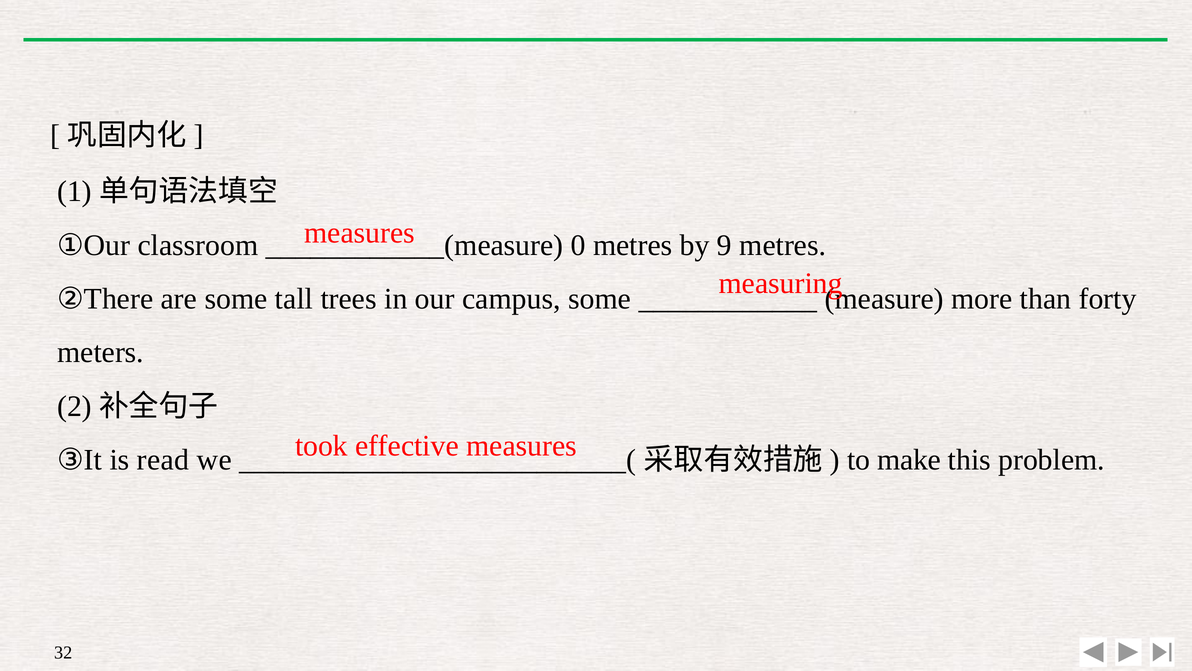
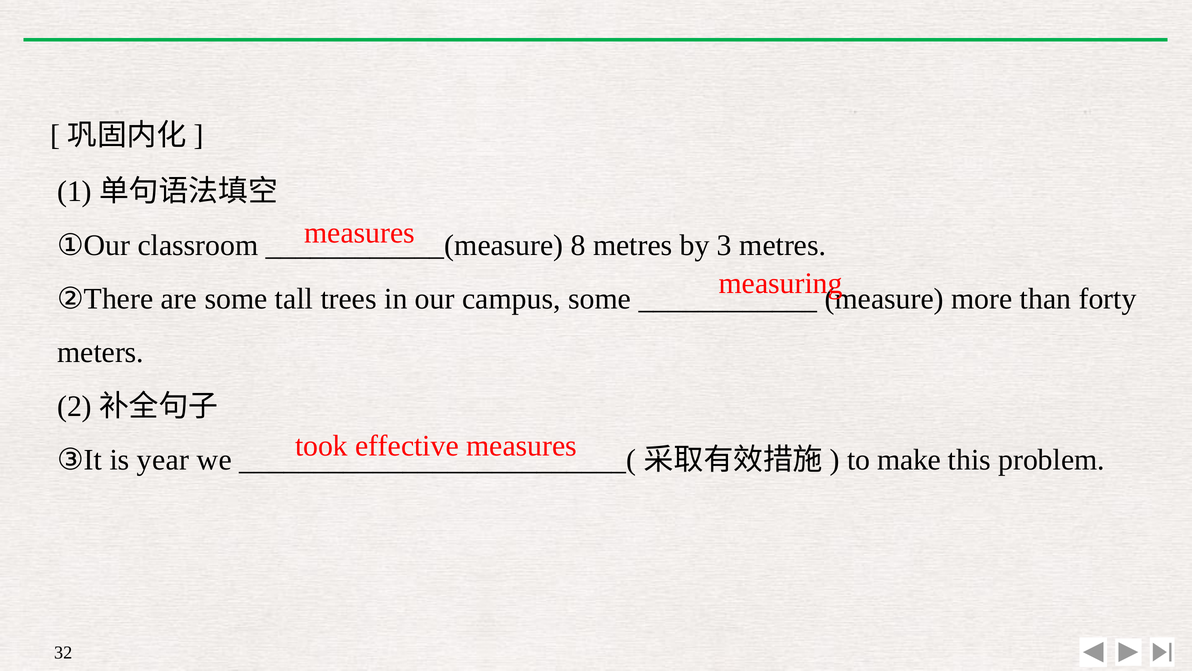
0: 0 -> 8 (578, 245)
9: 9 -> 3 (724, 245)
read: read -> year (163, 460)
